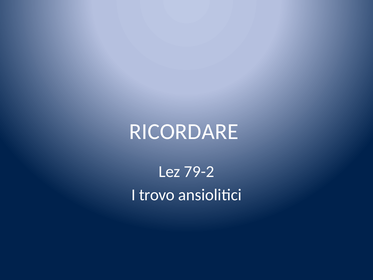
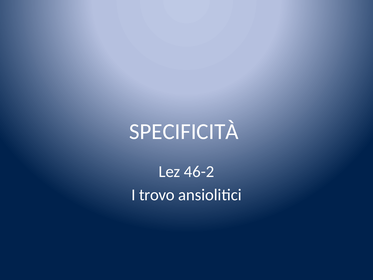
RICORDARE: RICORDARE -> SPECIFICITÀ (184, 131)
79-2: 79-2 -> 46-2 (199, 171)
